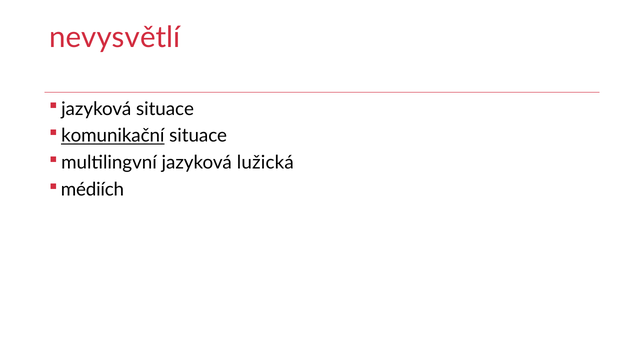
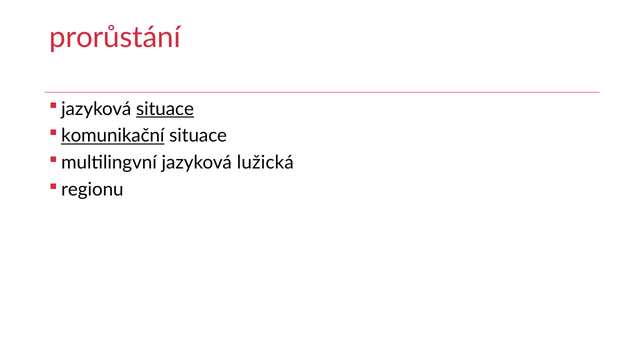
nevysvětlí: nevysvětlí -> prorůstání (115, 37)
situace underline: none -> present (165, 109)
médiích: médiích -> regionu (92, 190)
